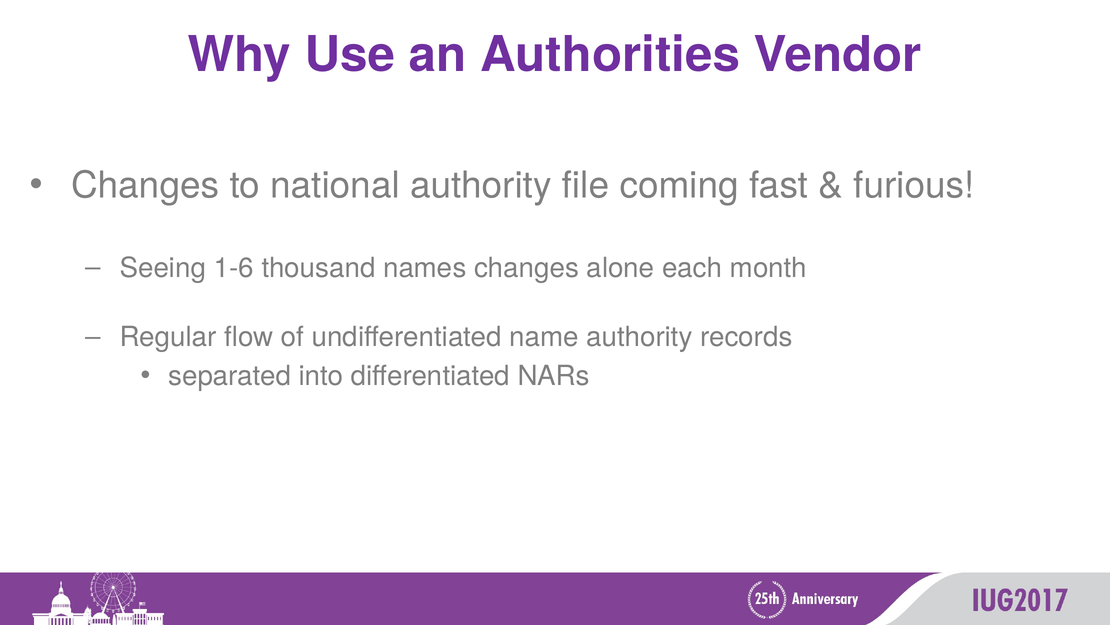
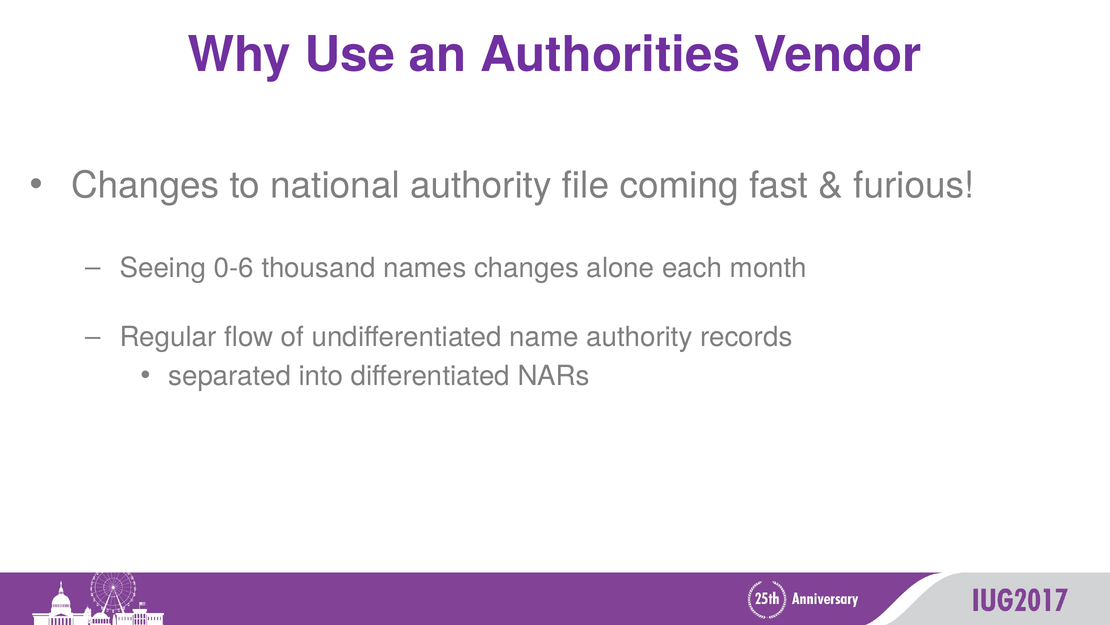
1-6: 1-6 -> 0-6 (234, 268)
